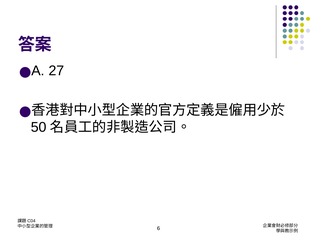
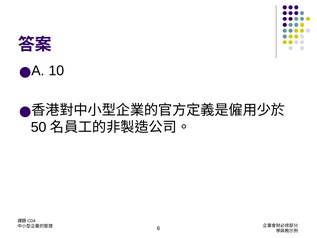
27: 27 -> 10 (56, 71)
